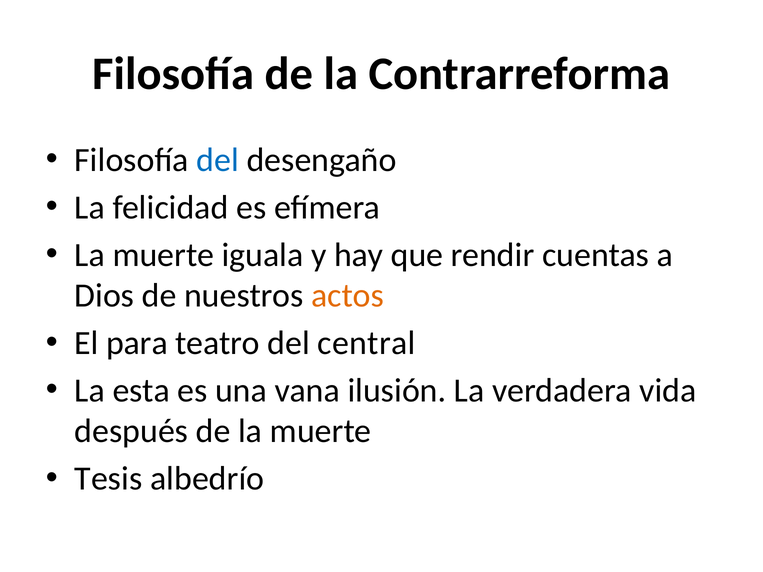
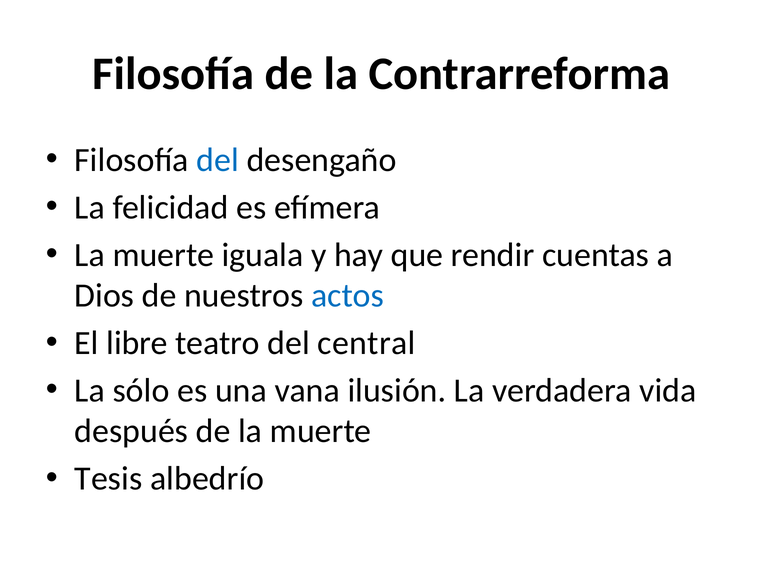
actos colour: orange -> blue (347, 296)
para: para -> libre (137, 343)
esta: esta -> sólo (141, 391)
